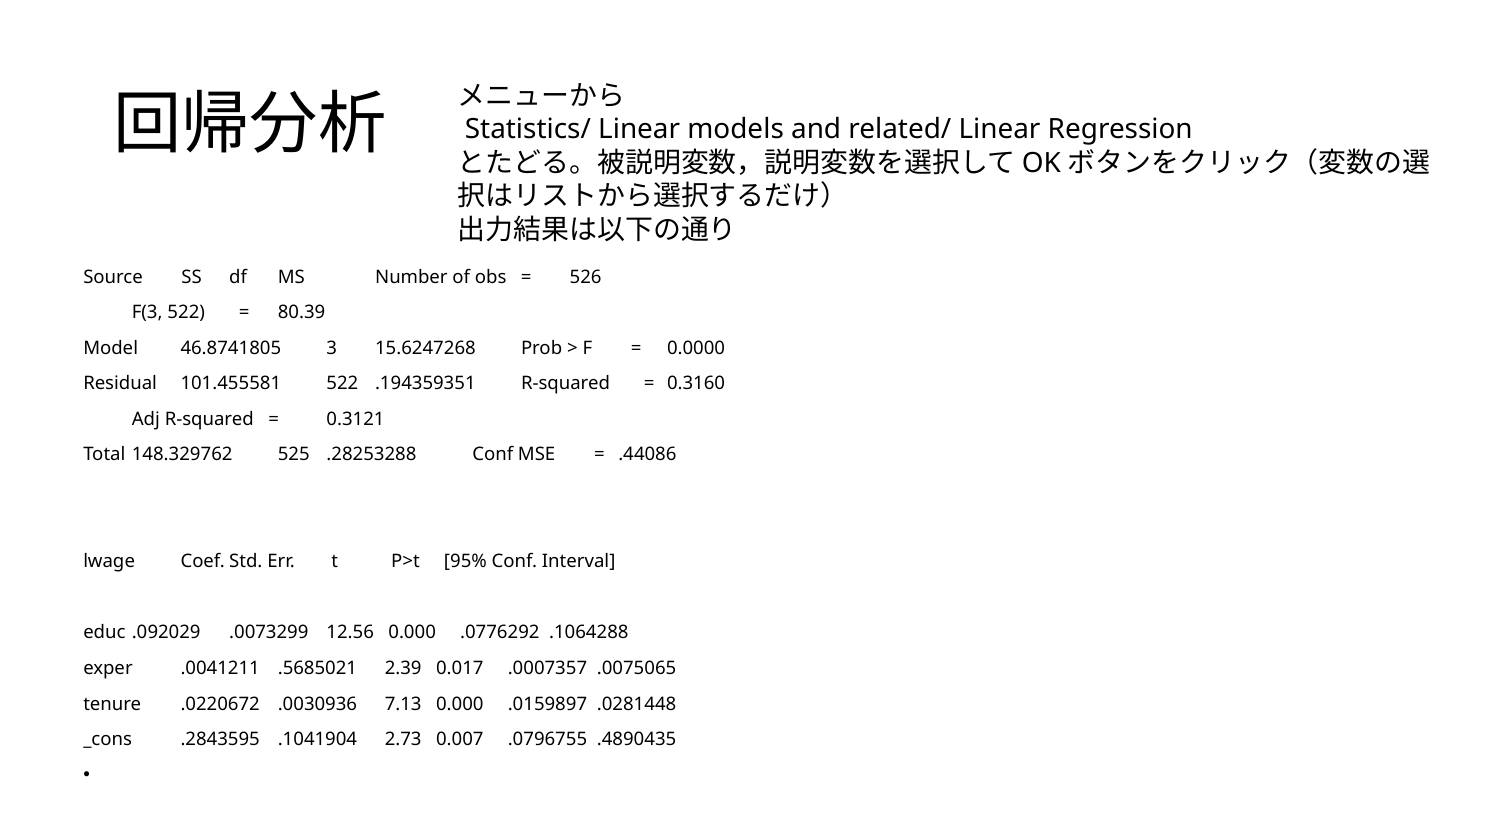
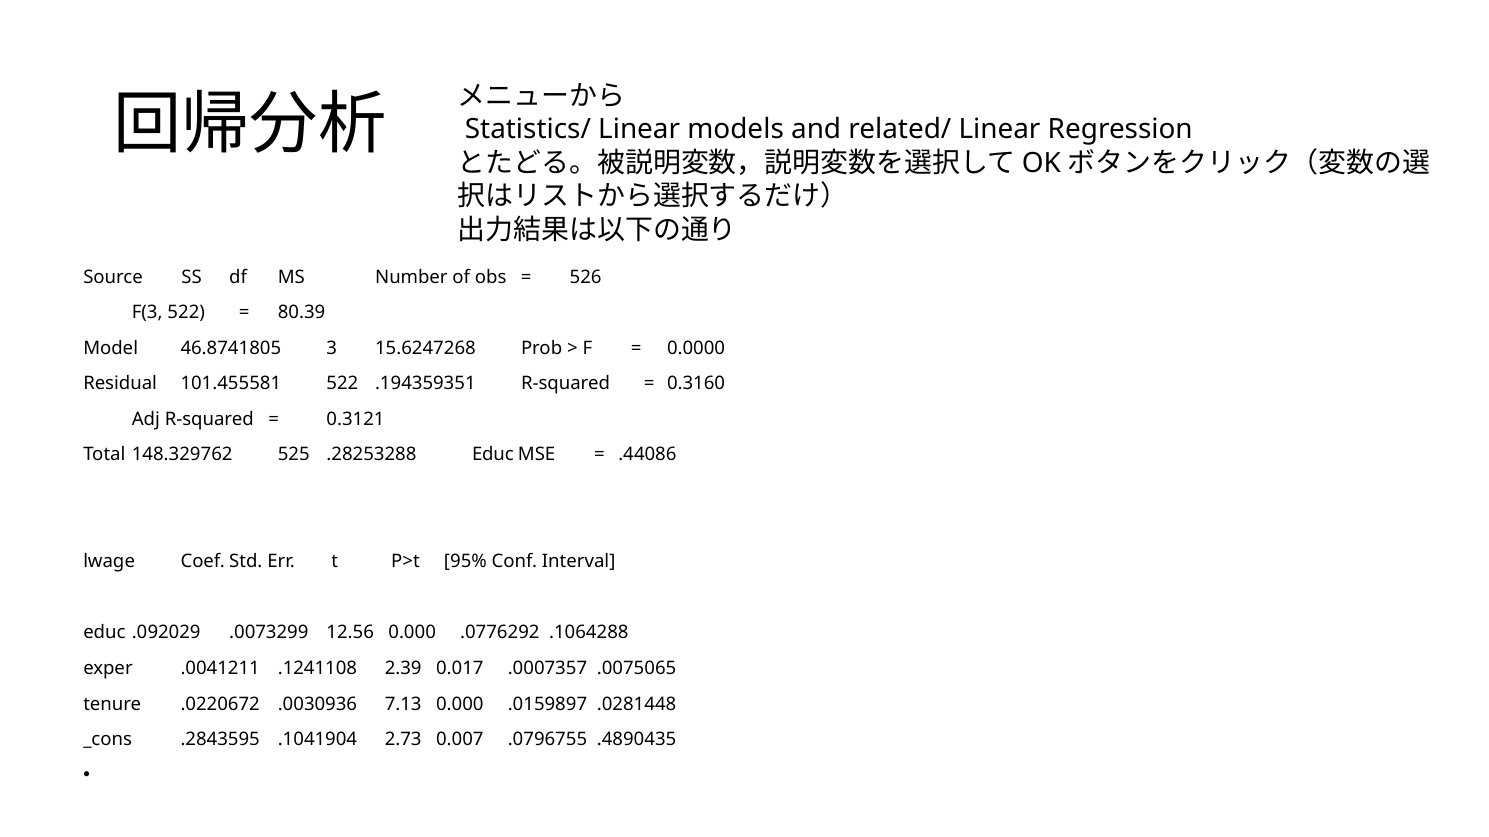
.28253288 Conf: Conf -> Educ (493, 455)
.5685021: .5685021 -> .1241108 (317, 669)
